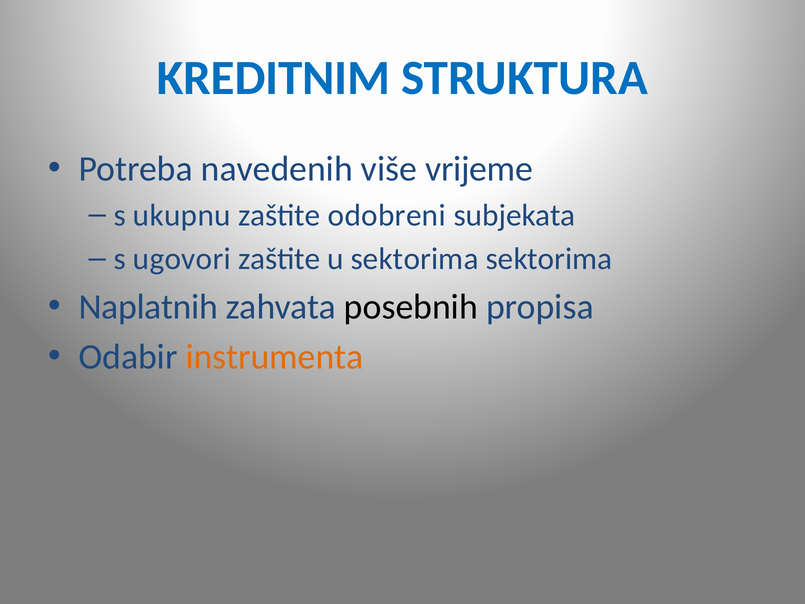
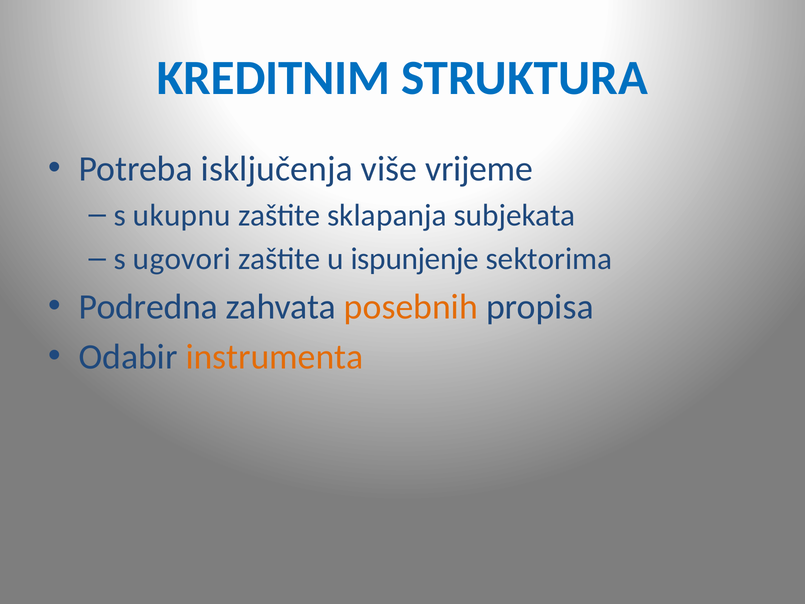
navedenih: navedenih -> isključenja (277, 169)
odobreni: odobreni -> sklapanja (387, 215)
u sektorima: sektorima -> ispunjenje (415, 259)
Naplatnih: Naplatnih -> Podredna (148, 307)
posebnih colour: black -> orange (411, 307)
